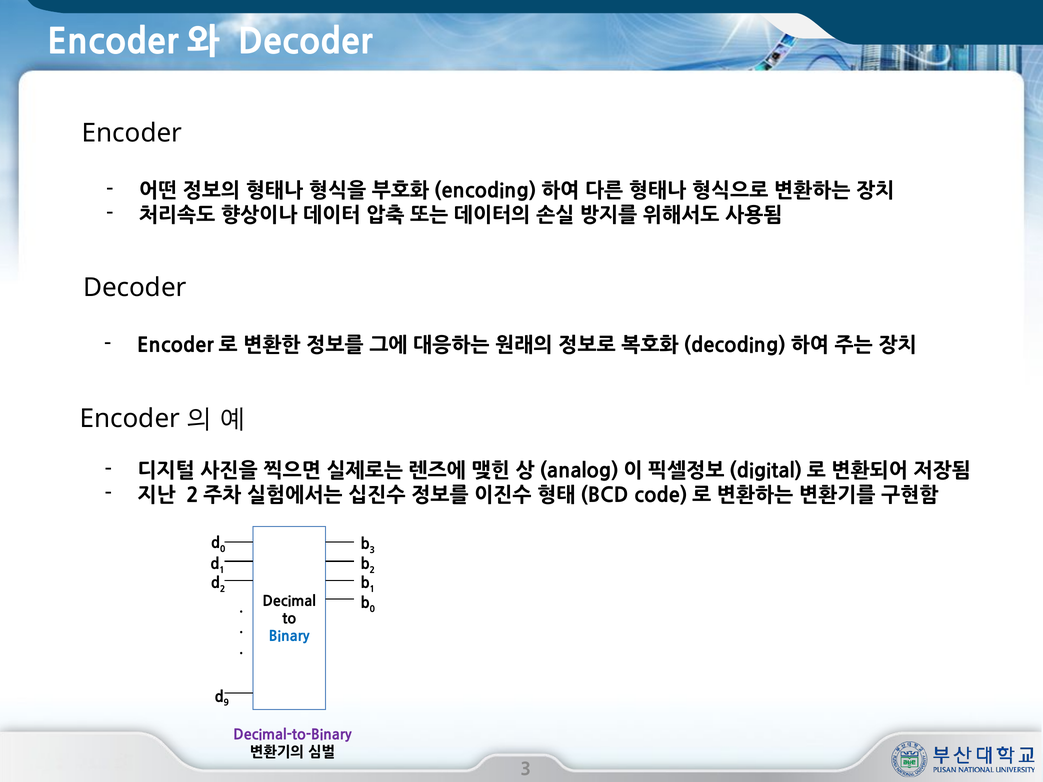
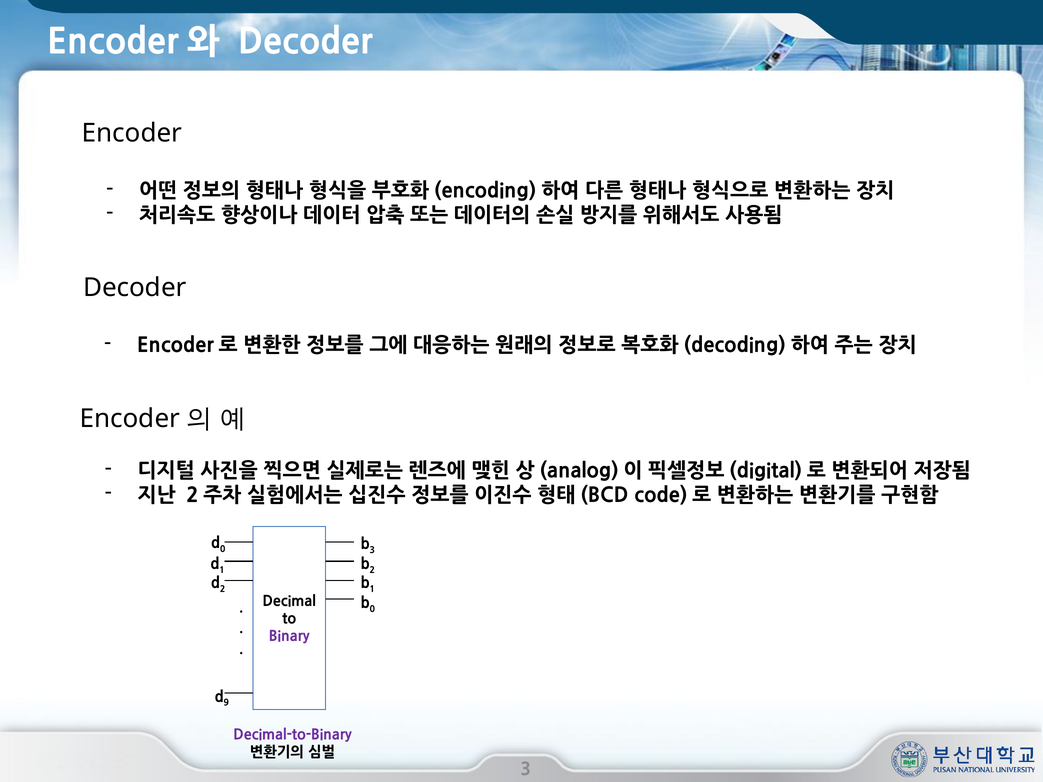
Binary colour: blue -> purple (289, 637)
